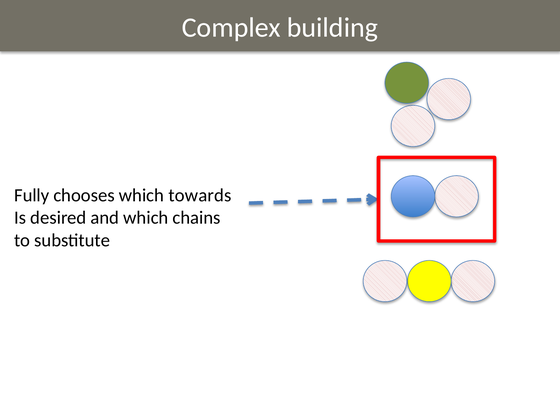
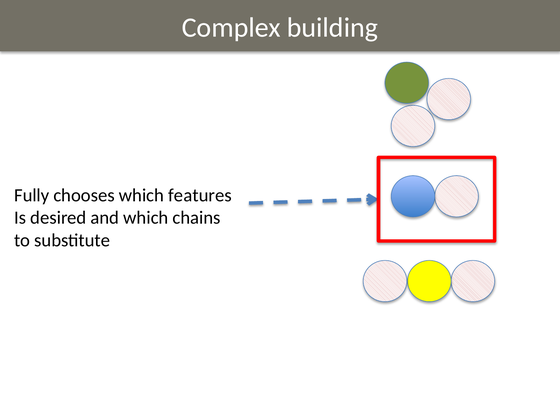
towards: towards -> features (200, 195)
